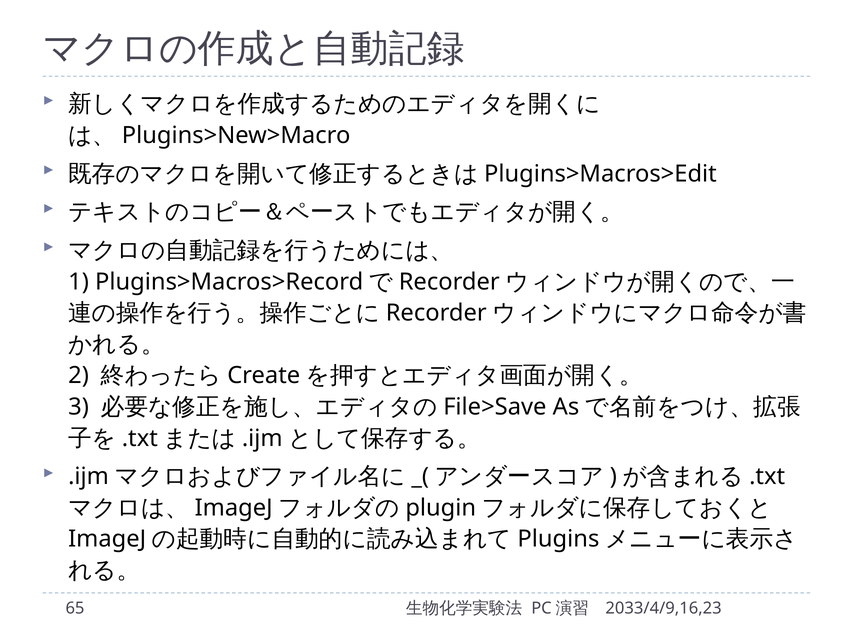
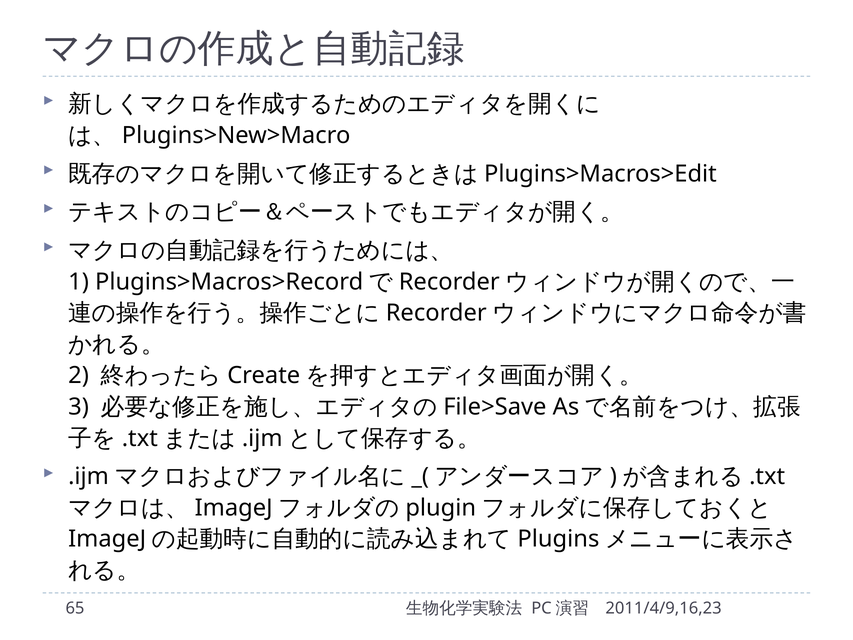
2033/4/9,16,23: 2033/4/9,16,23 -> 2011/4/9,16,23 (664, 608)
